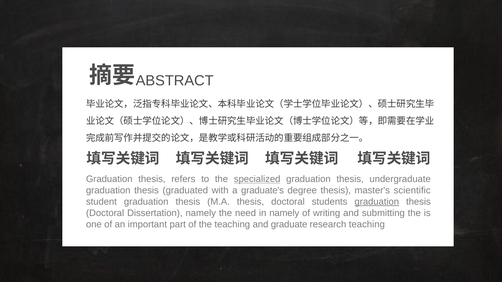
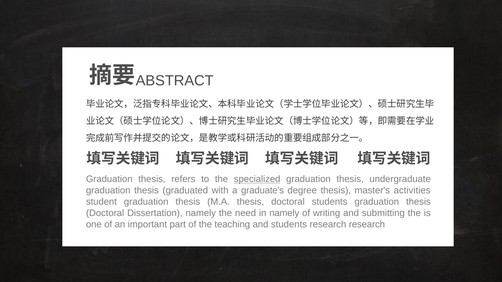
scientific: scientific -> activities (412, 191)
graduation underline: present -> none (377, 202)
and graduate: graduate -> students (289, 225)
research teaching: teaching -> research (367, 225)
